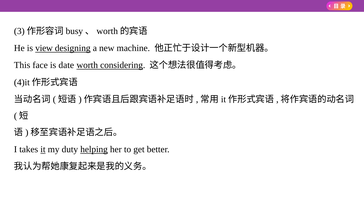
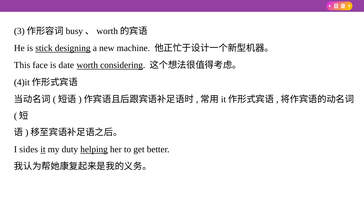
view: view -> stick (44, 48)
takes: takes -> sides (29, 149)
